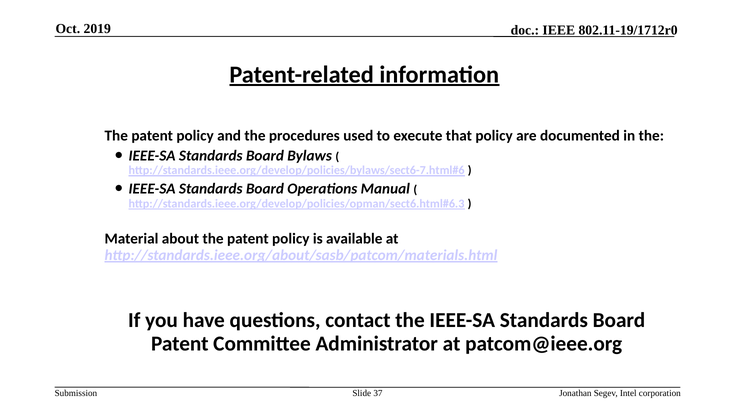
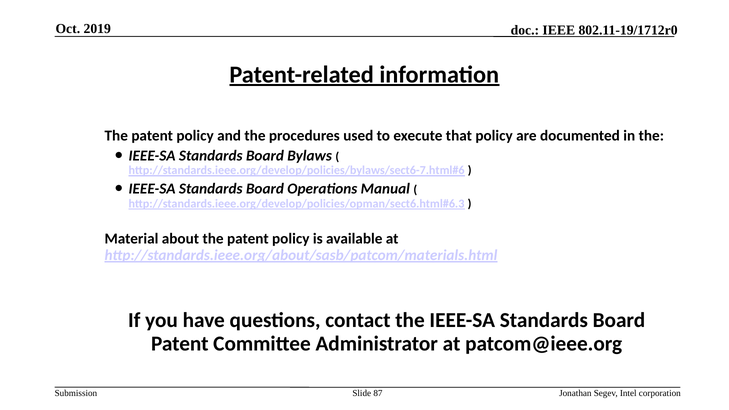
37: 37 -> 87 (378, 393)
